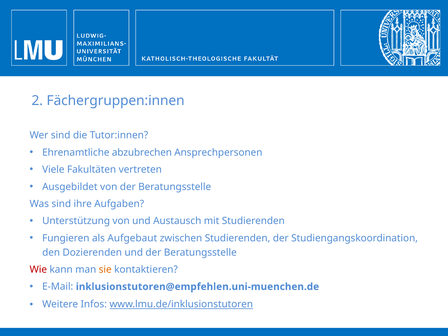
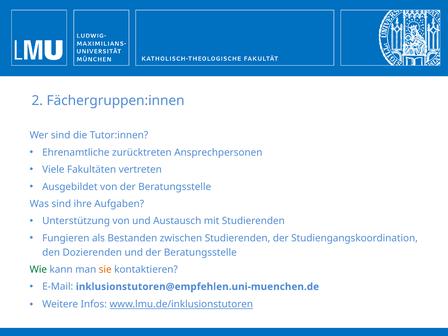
abzubrechen: abzubrechen -> zurücktreten (142, 152)
Aufgebaut: Aufgebaut -> Bestanden (132, 238)
Wie colour: red -> green (38, 270)
